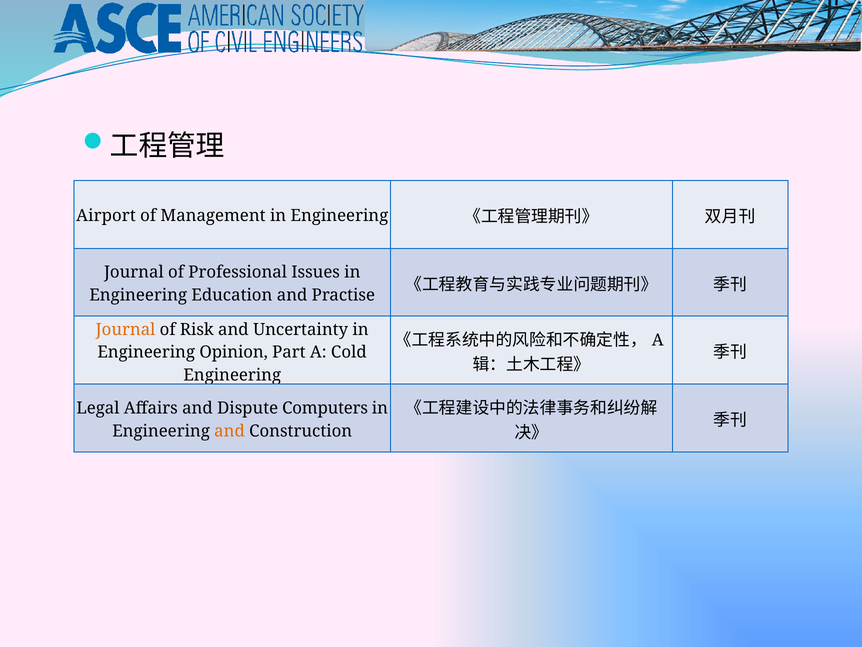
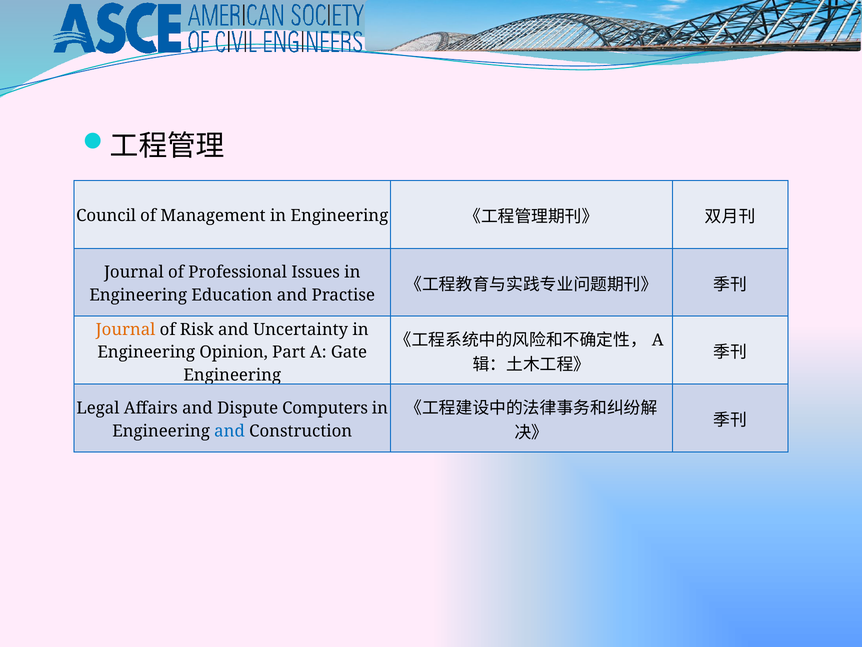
Airport: Airport -> Council (106, 216)
Cold: Cold -> Gate (349, 352)
and colour: orange -> blue (230, 431)
